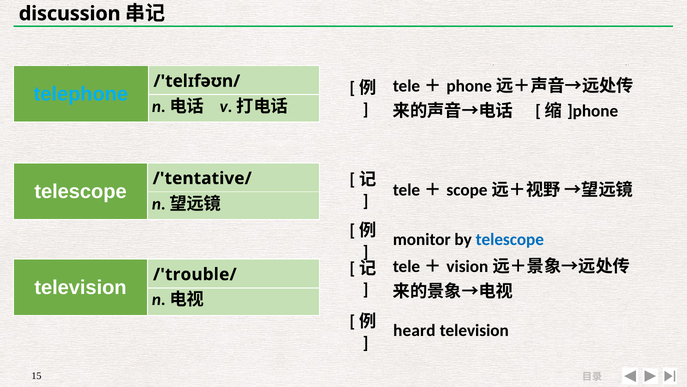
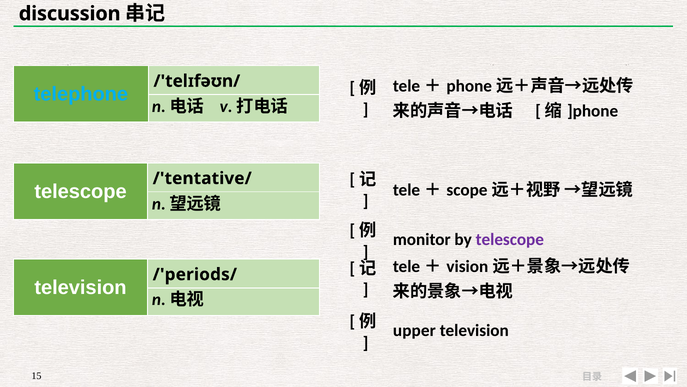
telescope colour: blue -> purple (510, 239)
/'trouble/: /'trouble/ -> /'periods/ (195, 274)
heard: heard -> upper (414, 330)
